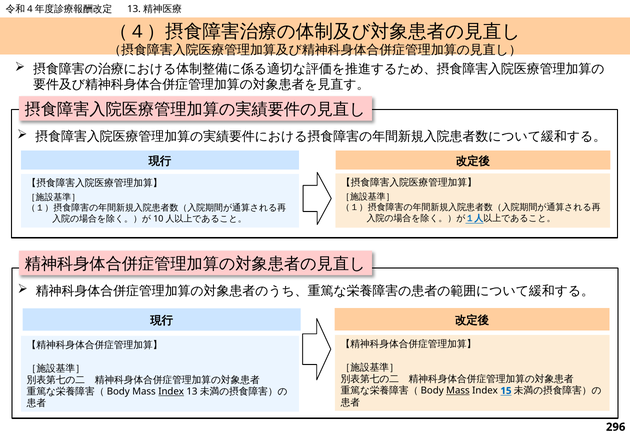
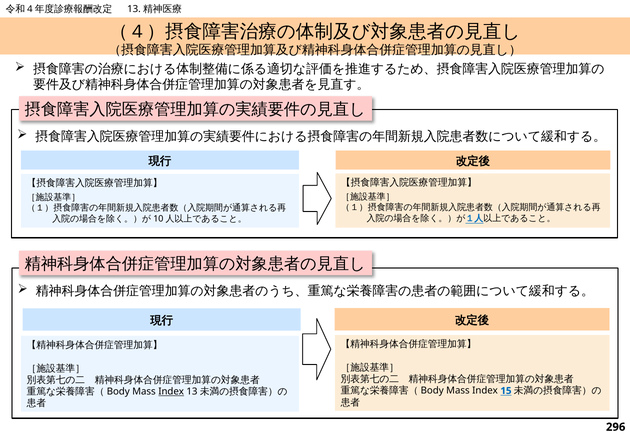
Mass underline: present -> none (458, 391)
